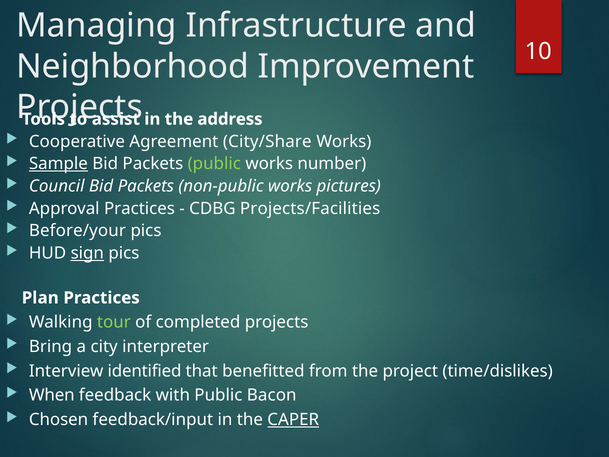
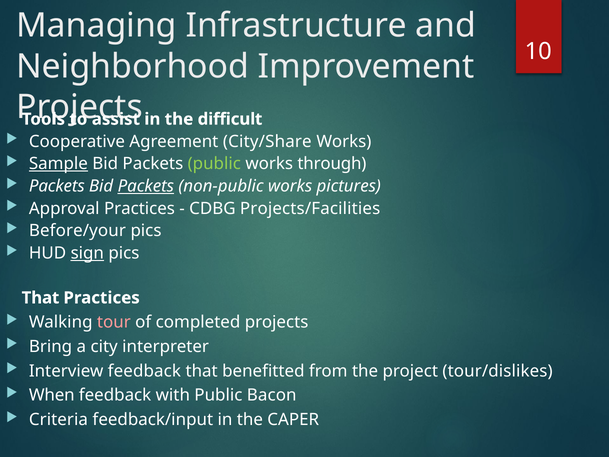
address: address -> difficult (230, 119)
number: number -> through (332, 164)
Council: Council -> Packets (57, 186)
Packets underline: none -> present (146, 186)
Plan: Plan -> That (40, 298)
tour colour: light green -> pink (114, 322)
Interview identified: identified -> feedback (144, 371)
time/dislikes: time/dislikes -> tour/dislikes (498, 371)
Chosen: Chosen -> Criteria (58, 419)
CAPER underline: present -> none (293, 419)
